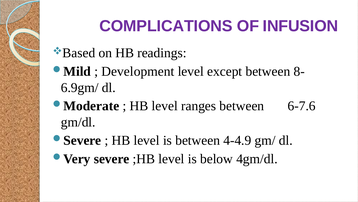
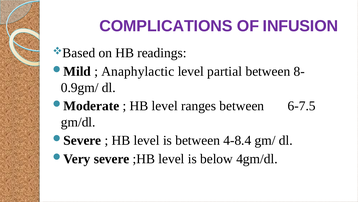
Development: Development -> Anaphylactic (138, 71)
except: except -> partial (225, 71)
6.9gm/: 6.9gm/ -> 0.9gm/ (80, 87)
6-7.6: 6-7.6 -> 6-7.5 (302, 106)
4-4.9: 4-4.9 -> 4-8.4 (237, 140)
